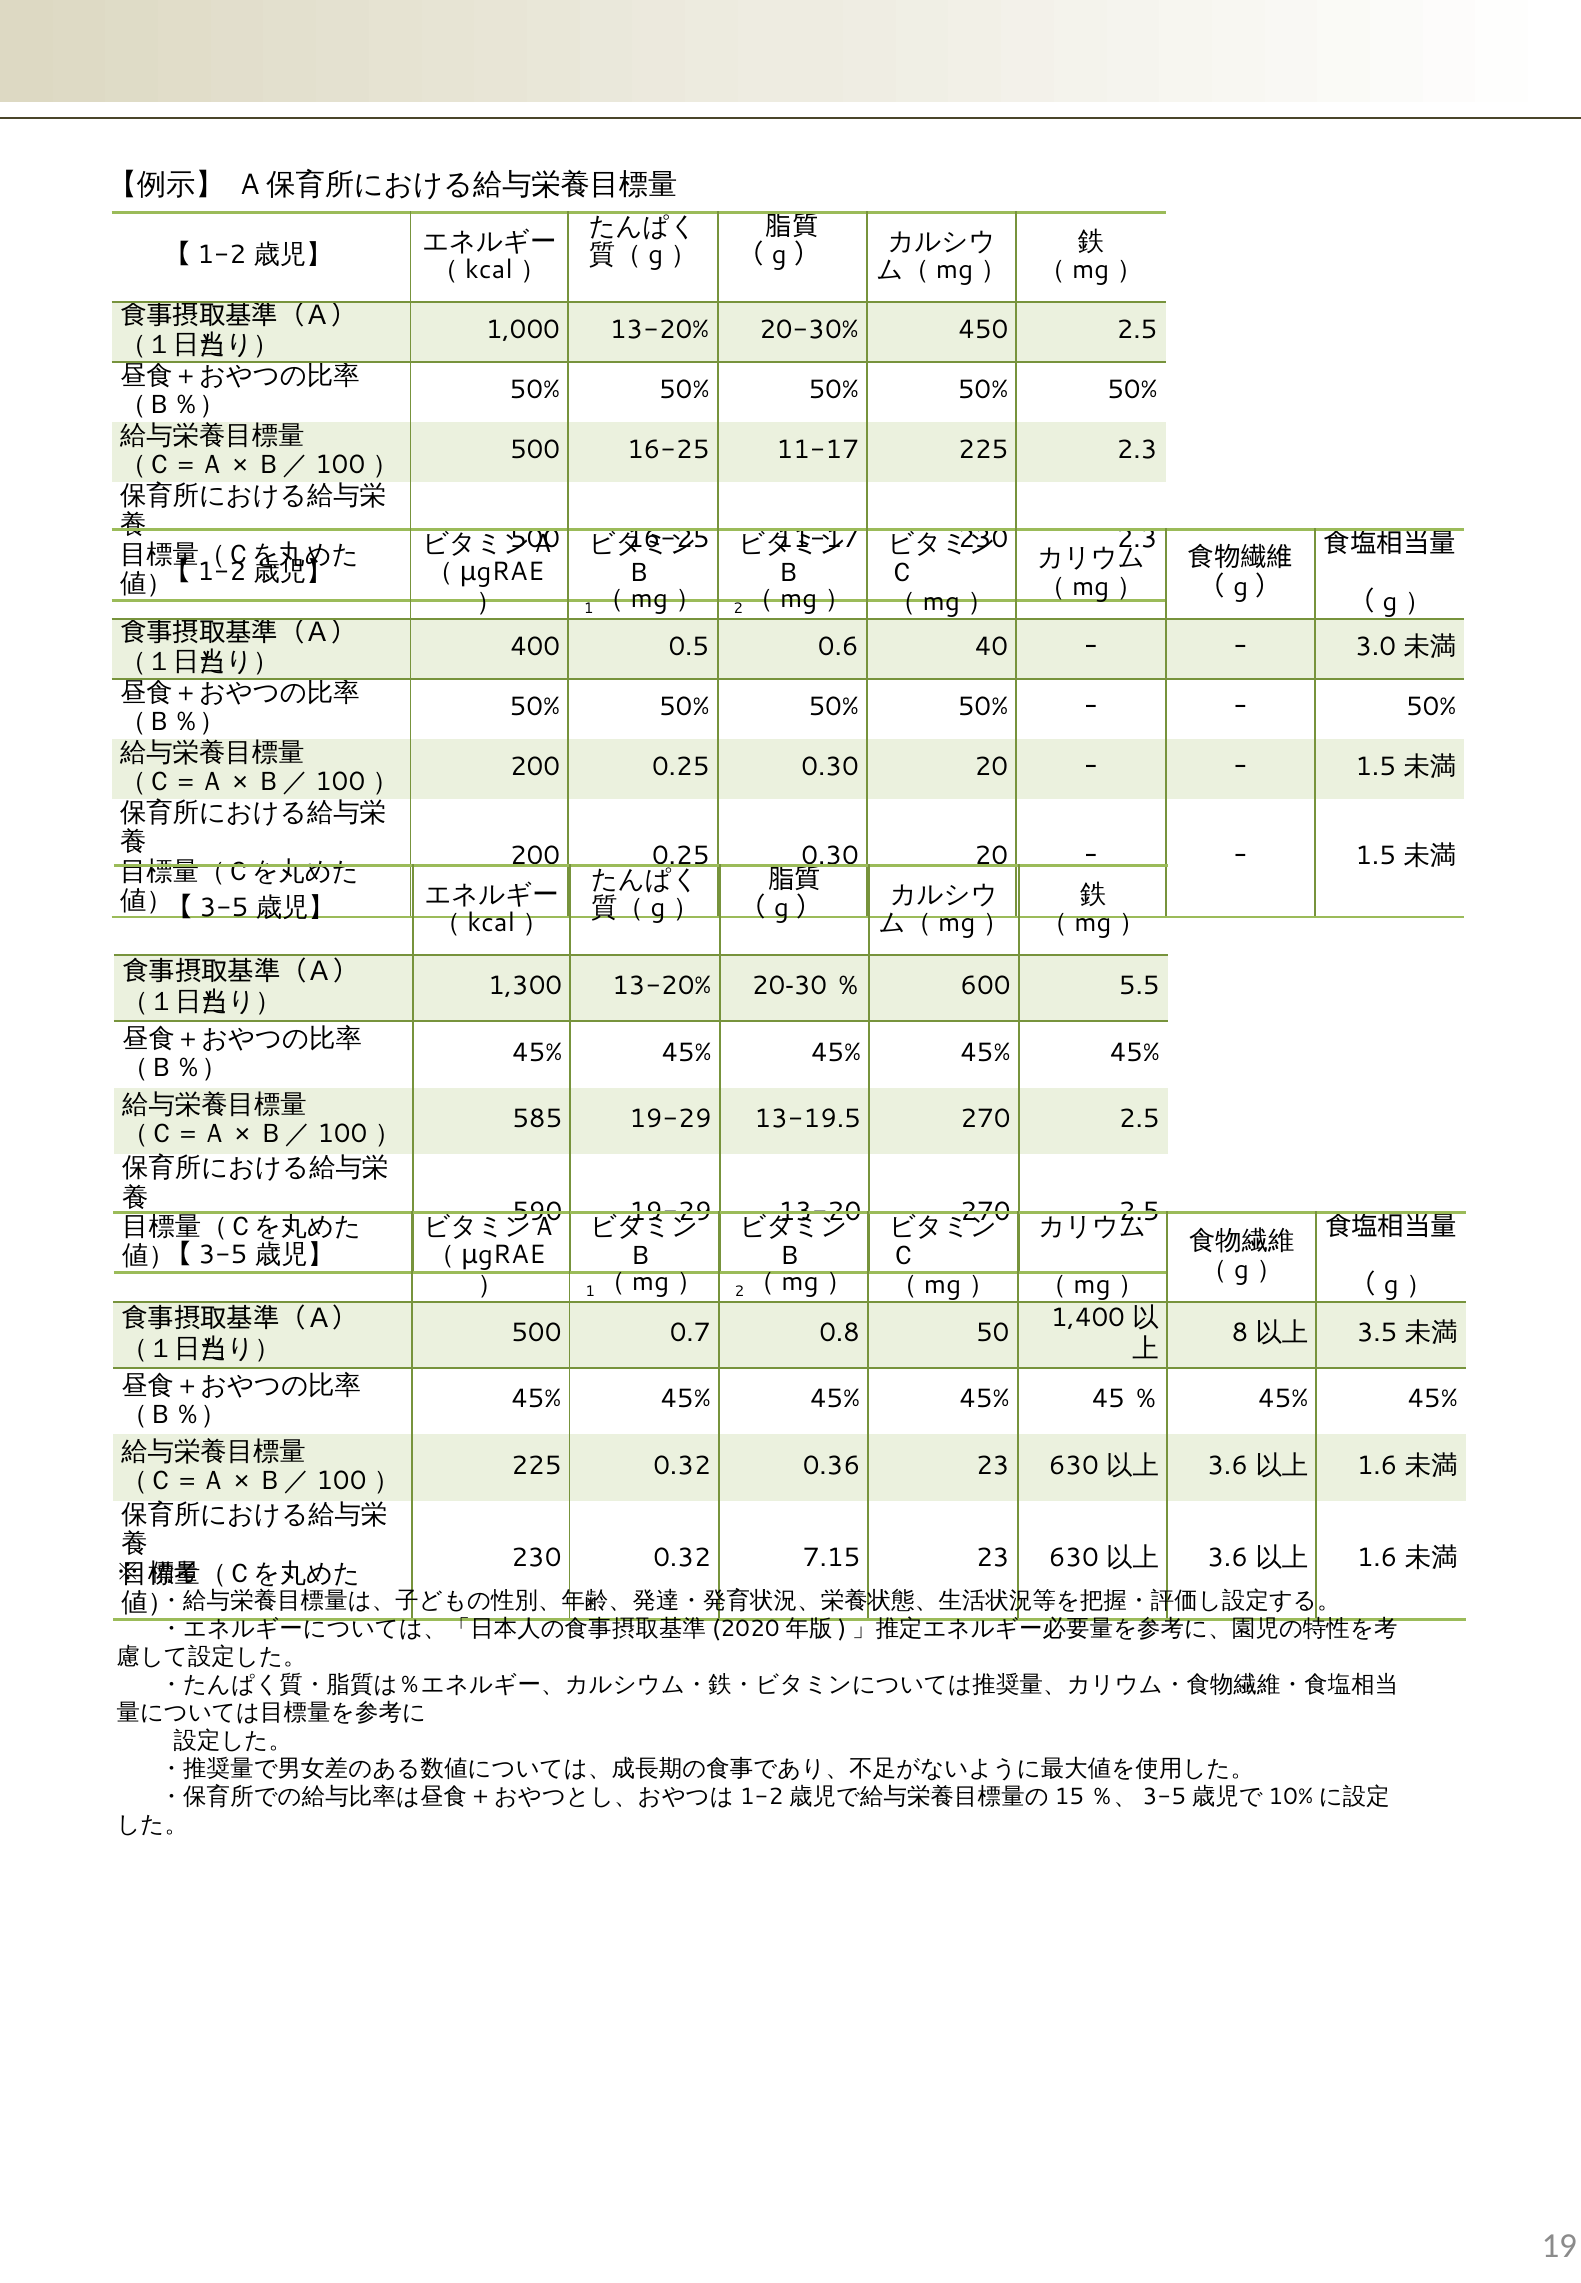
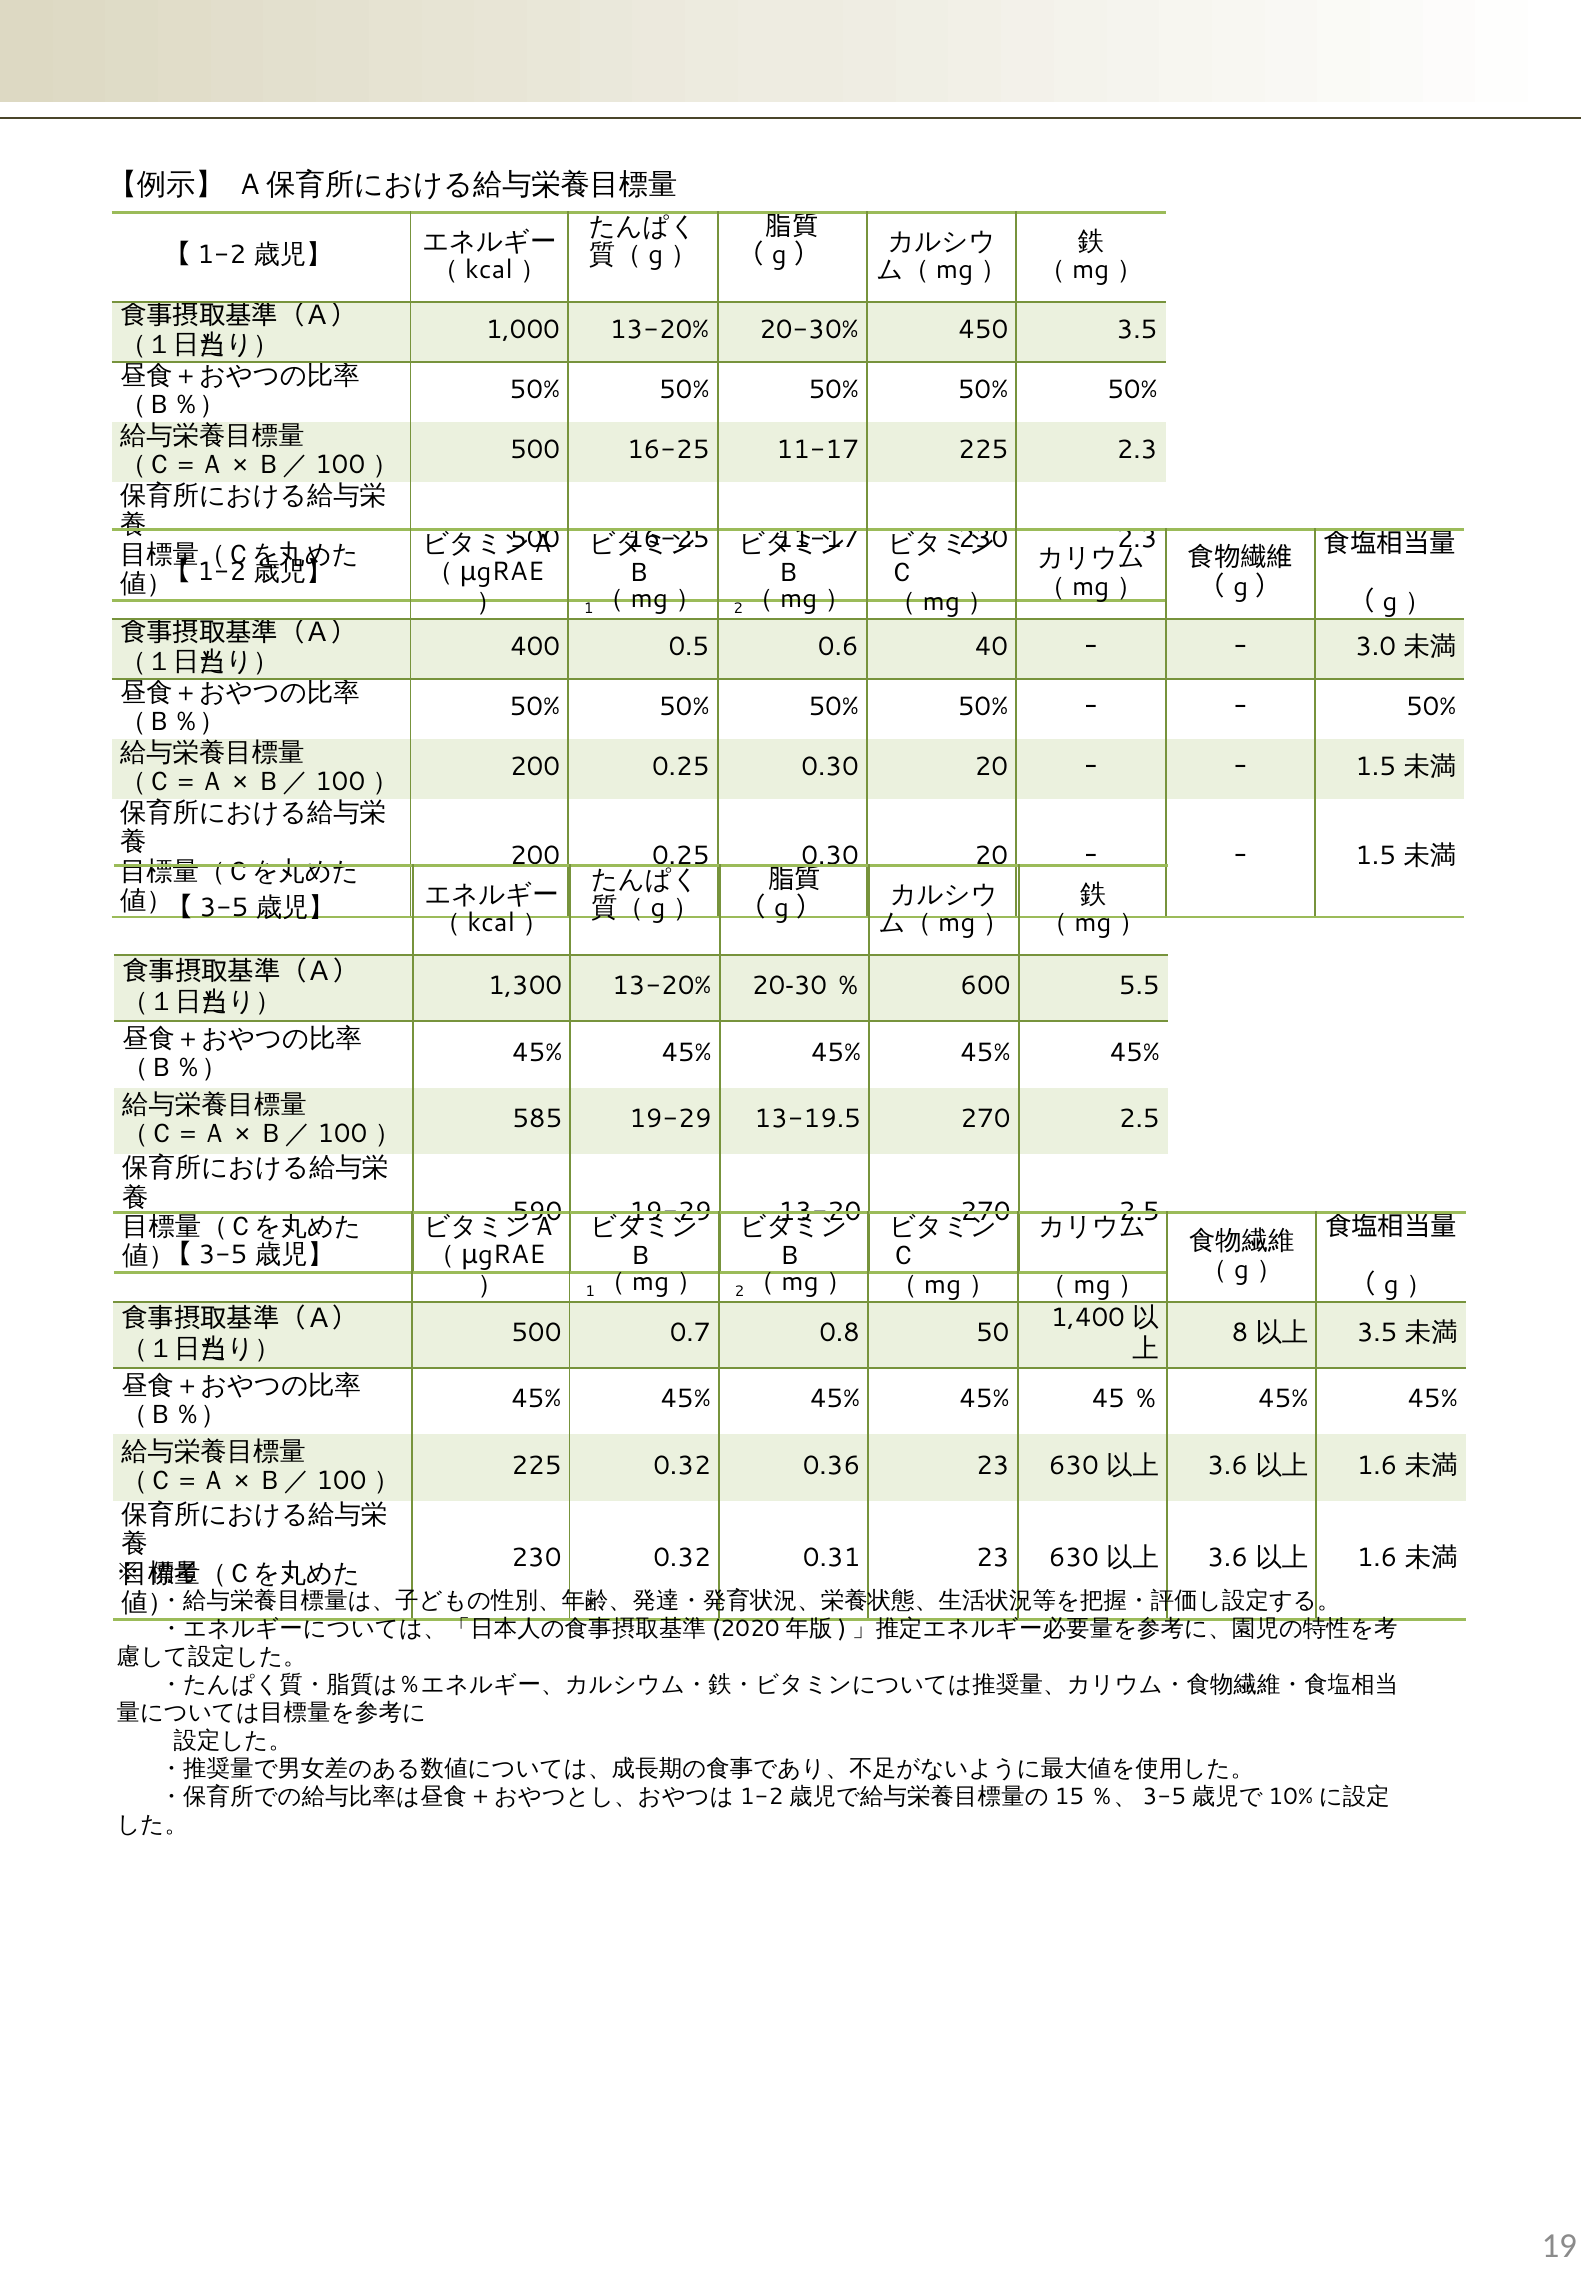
450 2.5: 2.5 -> 3.5 (1137, 330)
7.15: 7.15 -> 0.31 (832, 1559)
